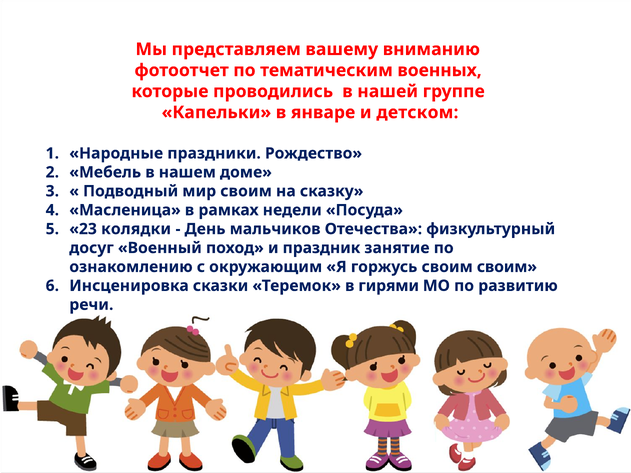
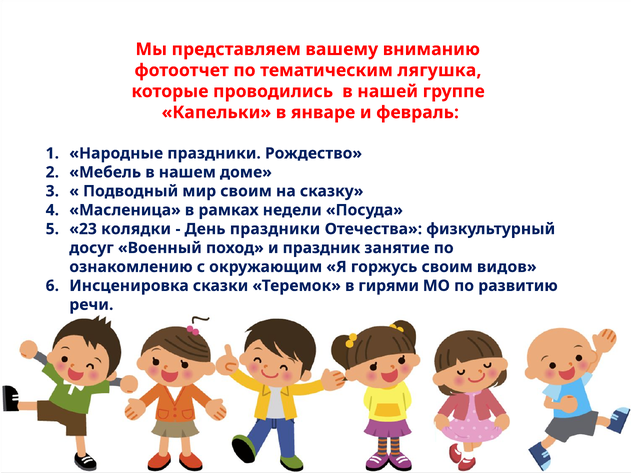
военных: военных -> лягушка (439, 70)
детском: детском -> февраль (418, 112)
День мальчиков: мальчиков -> праздники (275, 229)
своим своим: своим -> видов (507, 267)
